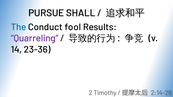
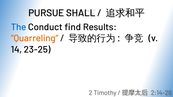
fool: fool -> find (73, 27)
Quarreling colour: purple -> orange (35, 38)
23-36: 23-36 -> 23-25 (37, 50)
